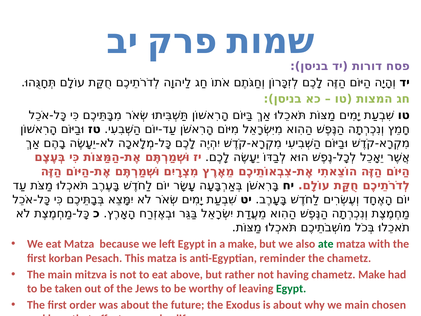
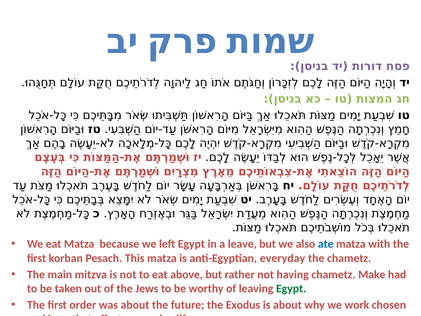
a make: make -> leave (242, 244)
ate colour: green -> blue (326, 244)
anti-Egyptian reminder: reminder -> everyday (282, 258)
we main: main -> work (357, 305)
